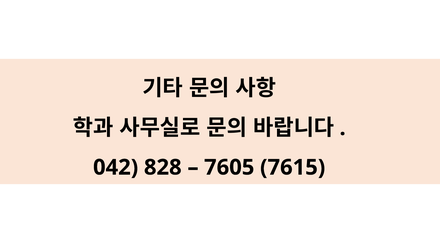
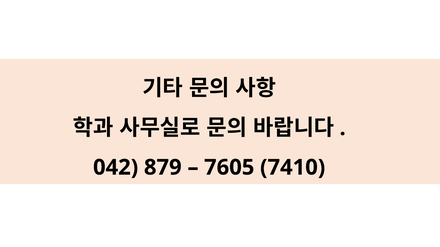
828: 828 -> 879 (163, 168)
7615: 7615 -> 7410 (293, 168)
